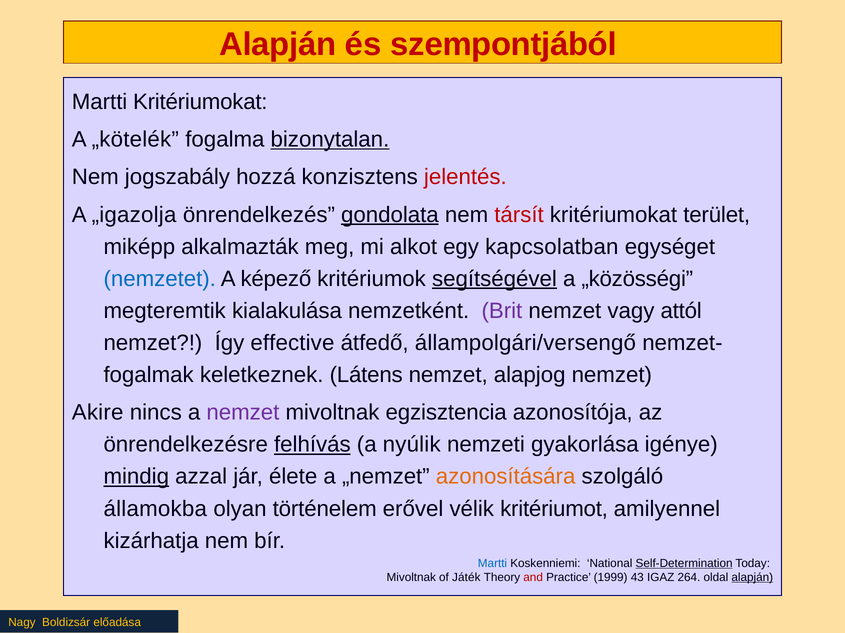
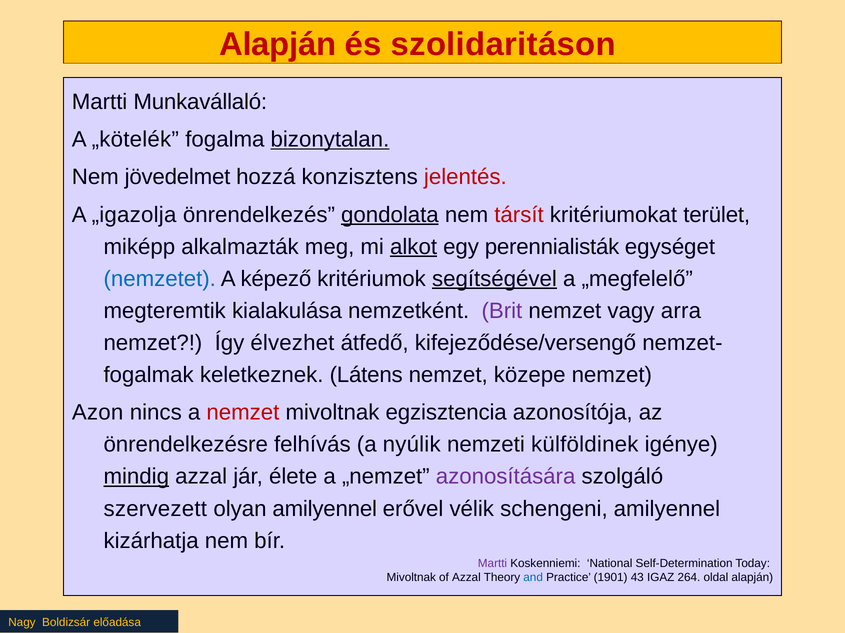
szempontjából: szempontjából -> szolidaritáson (503, 45)
Martti Kritériumokat: Kritériumokat -> Munkavállaló (200, 102)
jogszabály: jogszabály -> jövedelmet (178, 177)
alkot underline: none -> present (414, 247)
kapcsolatban: kapcsolatban -> perennialisták (552, 247)
„közösségi: „közösségi -> „megfelelő (637, 279)
attól: attól -> arra (681, 311)
effective: effective -> élvezhet (292, 343)
állampolgári/versengő: állampolgári/versengő -> kifejeződése/versengő (525, 343)
alapjog: alapjog -> közepe (530, 375)
Akire: Akire -> Azon (98, 413)
nemzet colour: purple -> red (243, 413)
felhívás underline: present -> none (312, 445)
gyakorlása: gyakorlása -> külföldinek (585, 445)
azonosítására colour: orange -> purple (506, 477)
államokba: államokba -> szervezett (155, 509)
olyan történelem: történelem -> amilyennel (325, 509)
kritériumot: kritériumot -> schengeni (554, 509)
Martti colour: blue -> purple (492, 564)
Self-Determination underline: present -> none (684, 564)
of Játék: Játék -> Azzal (466, 578)
and colour: red -> blue (533, 578)
1999: 1999 -> 1901 (611, 578)
alapján underline: present -> none (752, 578)
